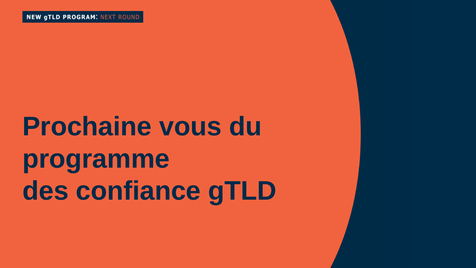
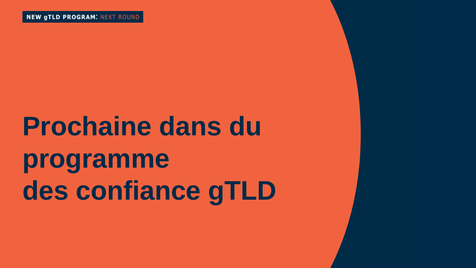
vous: vous -> dans (190, 127)
